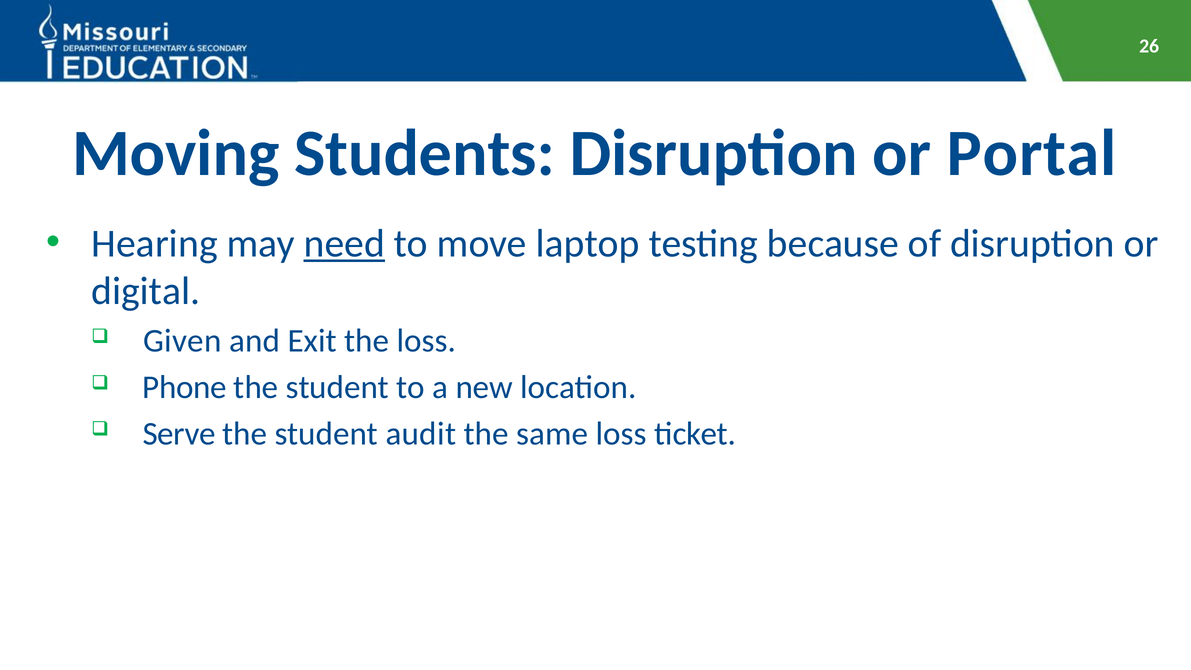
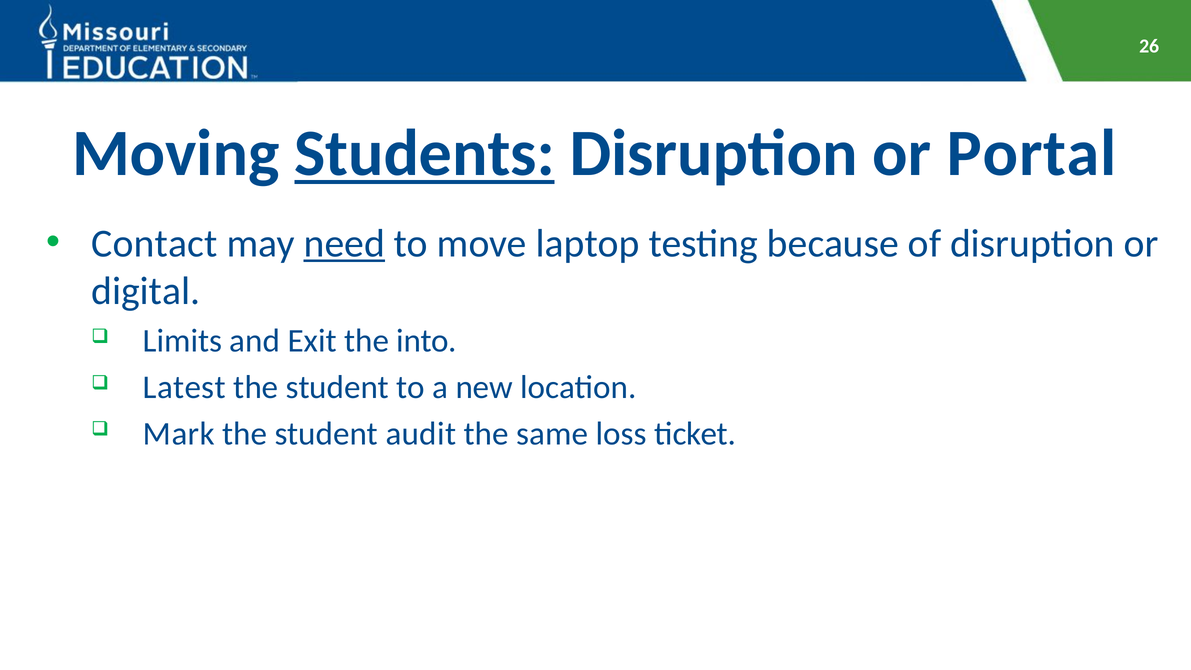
Students underline: none -> present (425, 153)
Hearing: Hearing -> Contact (154, 243)
Given: Given -> Limits (182, 341)
the loss: loss -> into (426, 341)
Phone: Phone -> Latest (184, 387)
Serve: Serve -> Mark (179, 434)
